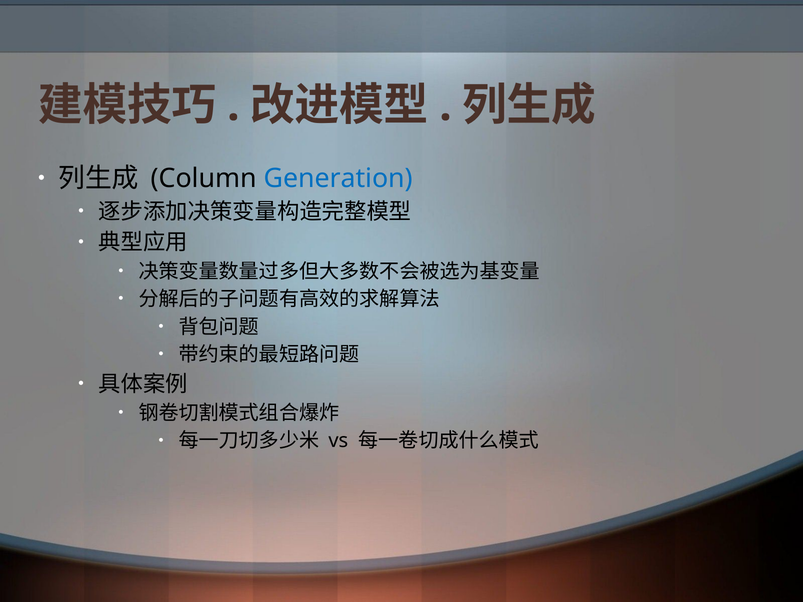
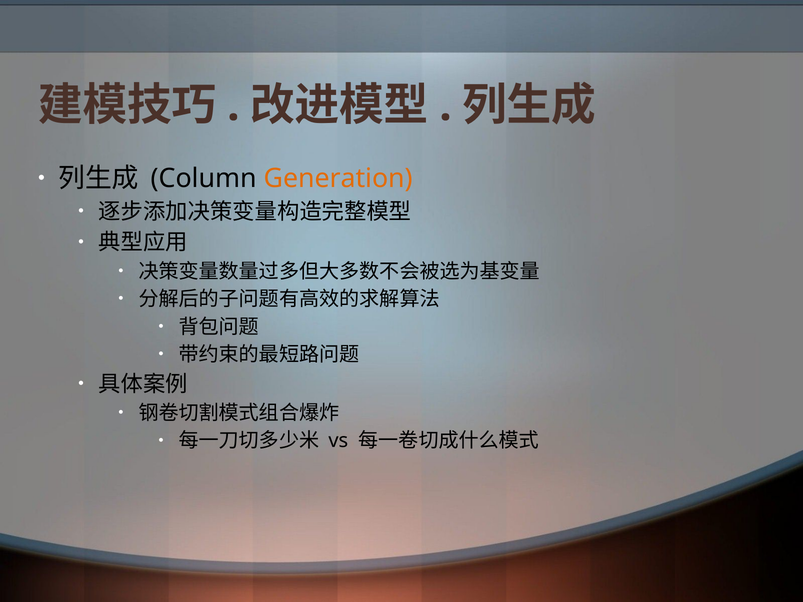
Generation colour: blue -> orange (338, 179)
